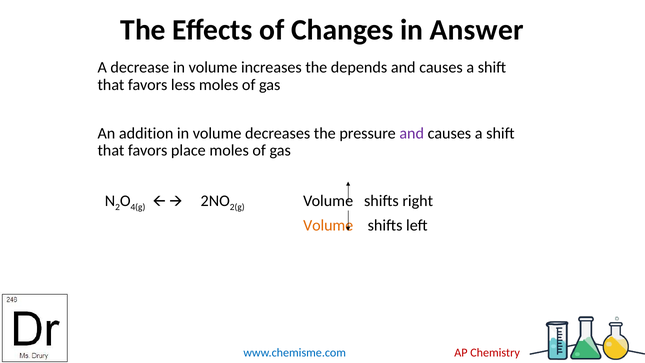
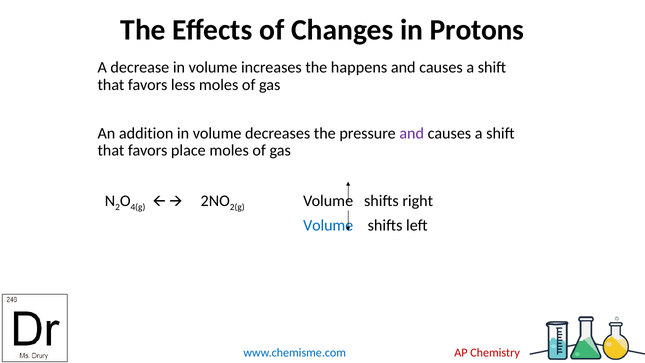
Answer: Answer -> Protons (477, 30)
depends: depends -> happens (359, 67)
Volume colour: orange -> blue (328, 225)
